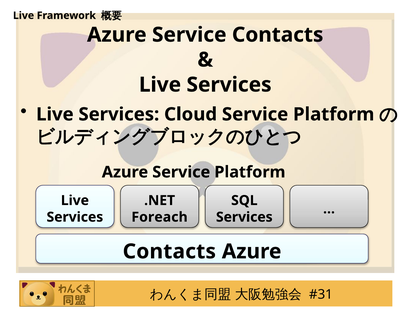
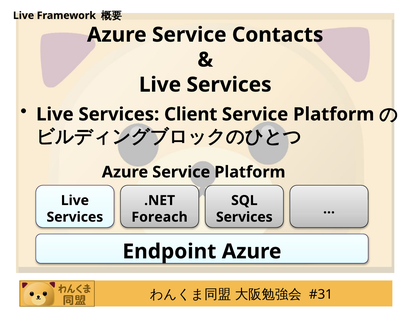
Cloud: Cloud -> Client (191, 115)
Contacts: Contacts -> Endpoint (169, 252)
